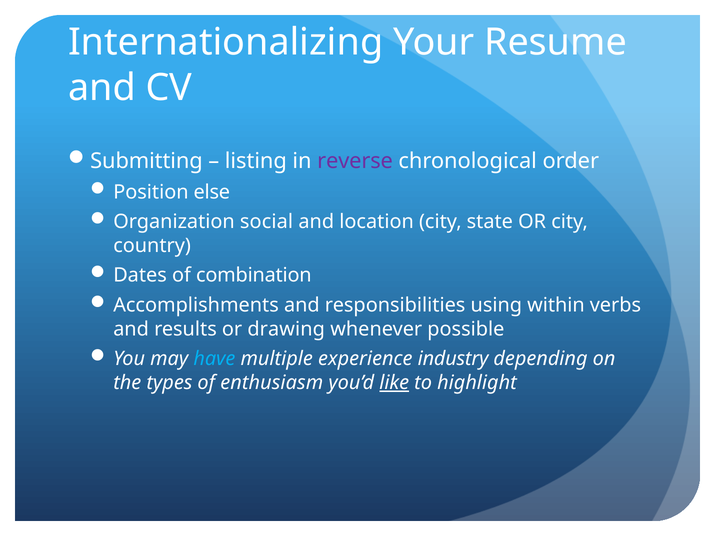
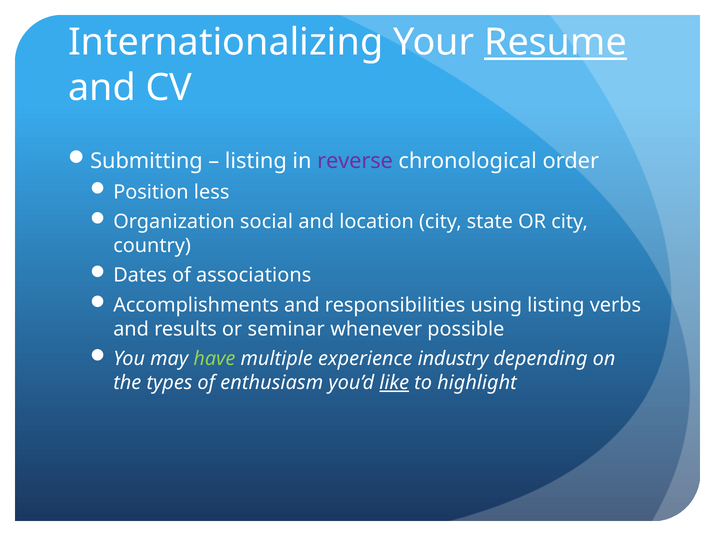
Resume underline: none -> present (556, 43)
else: else -> less (212, 192)
combination: combination -> associations (254, 276)
using within: within -> listing (556, 305)
drawing: drawing -> seminar (286, 329)
have colour: light blue -> light green (214, 359)
